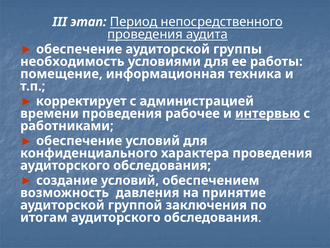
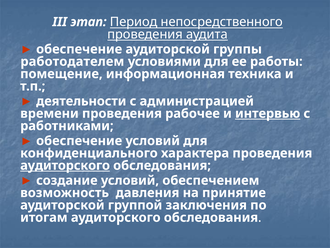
необходимость: необходимость -> работодателем (72, 61)
корректирует: корректирует -> деятельности (81, 101)
аудиторского underline: none -> present (65, 165)
